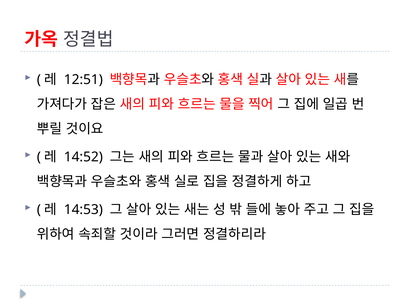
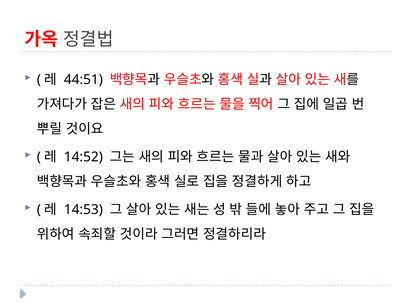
12:51: 12:51 -> 44:51 (83, 79)
